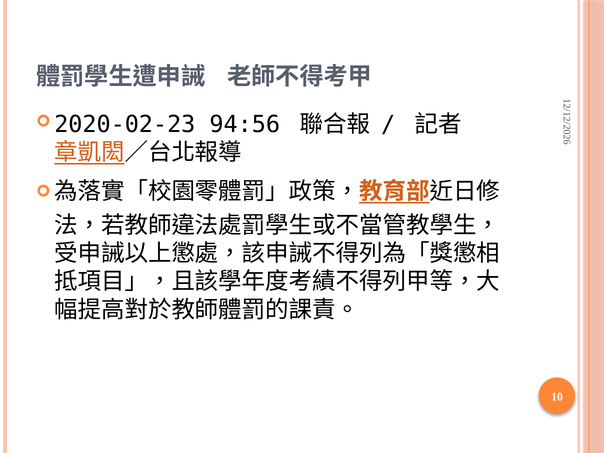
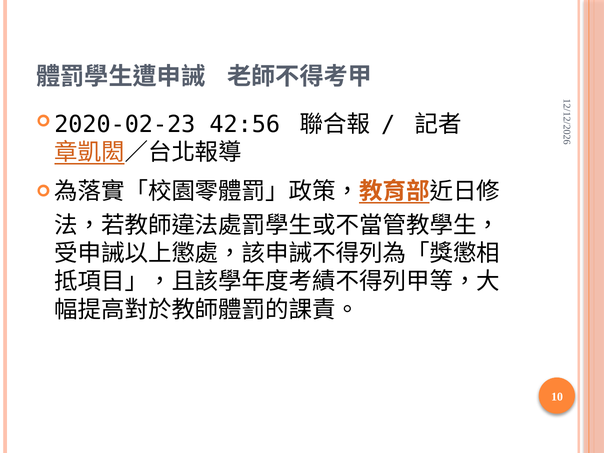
94:56: 94:56 -> 42:56 (245, 124)
